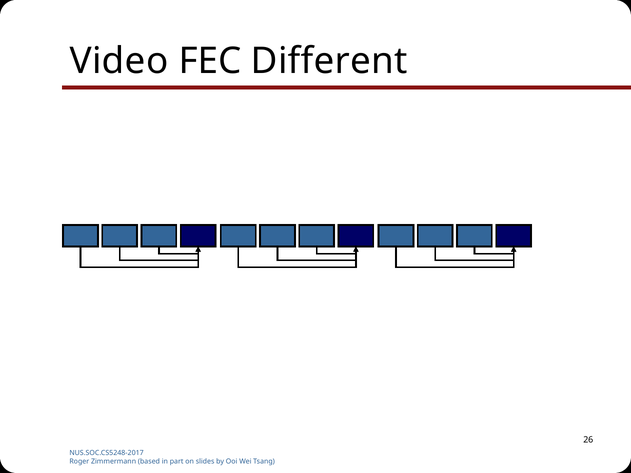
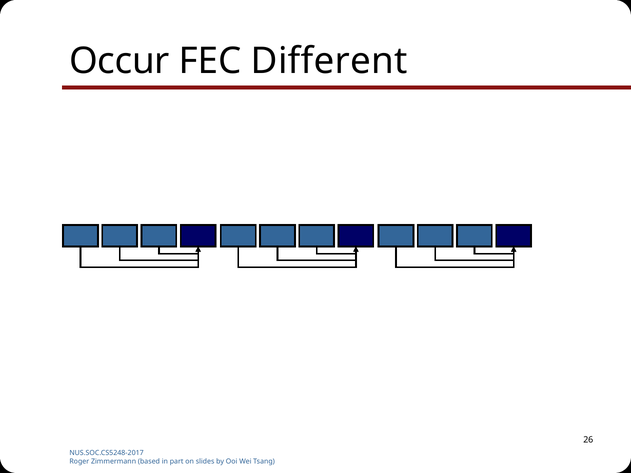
Video: Video -> Occur (119, 61)
